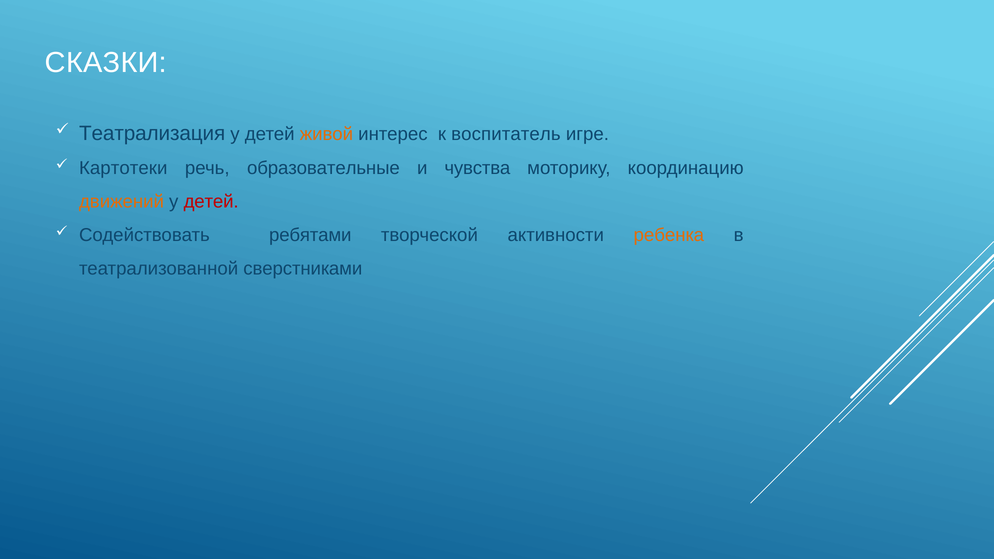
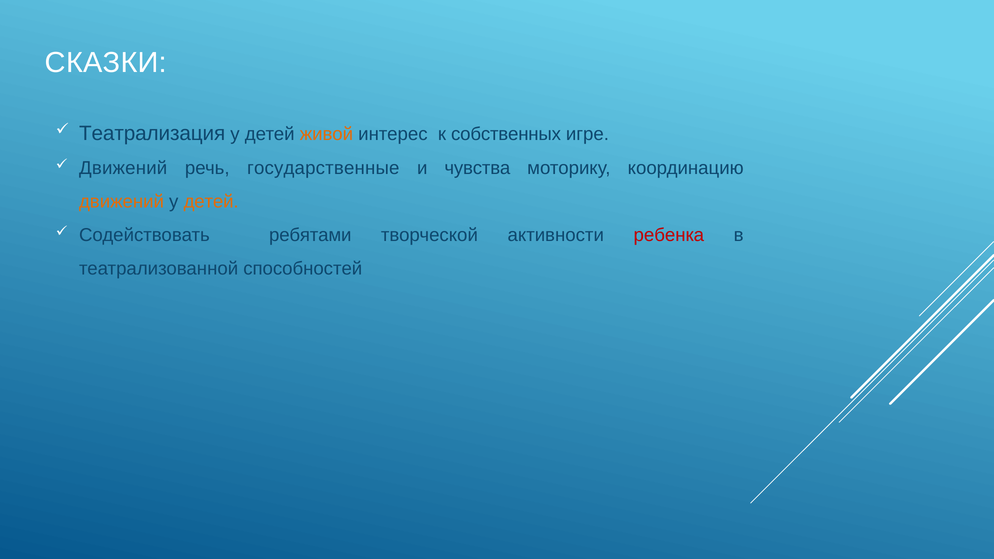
воспитатель: воспитатель -> собственных (506, 134)
Картотеки: Картотеки -> Движений (123, 168)
образовательные: образовательные -> государственные (323, 168)
детей colour: red -> orange (211, 202)
ребенка colour: orange -> red (669, 235)
сверстниками: сверстниками -> способностей (303, 269)
